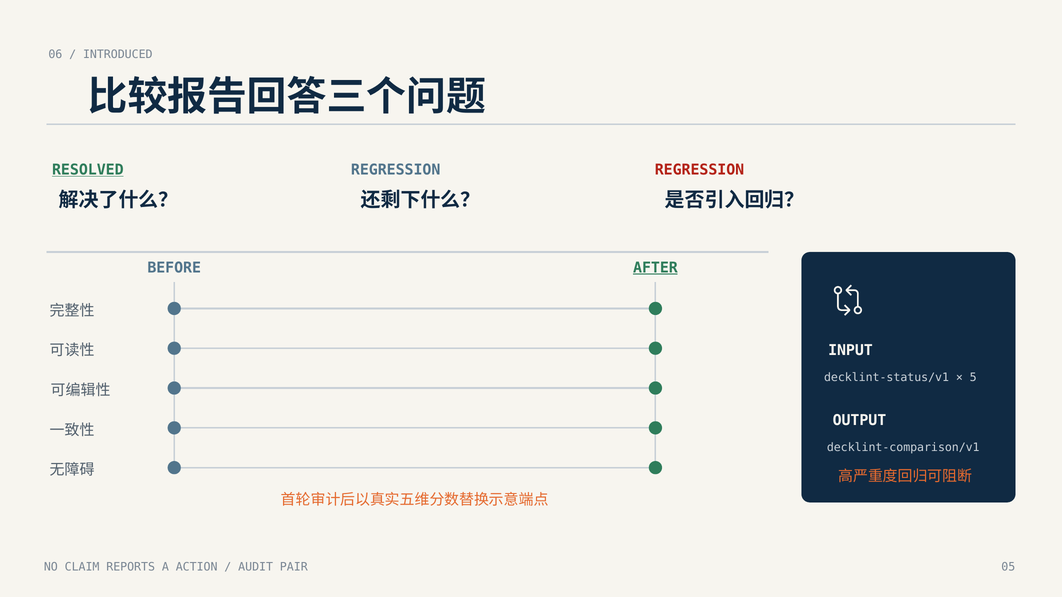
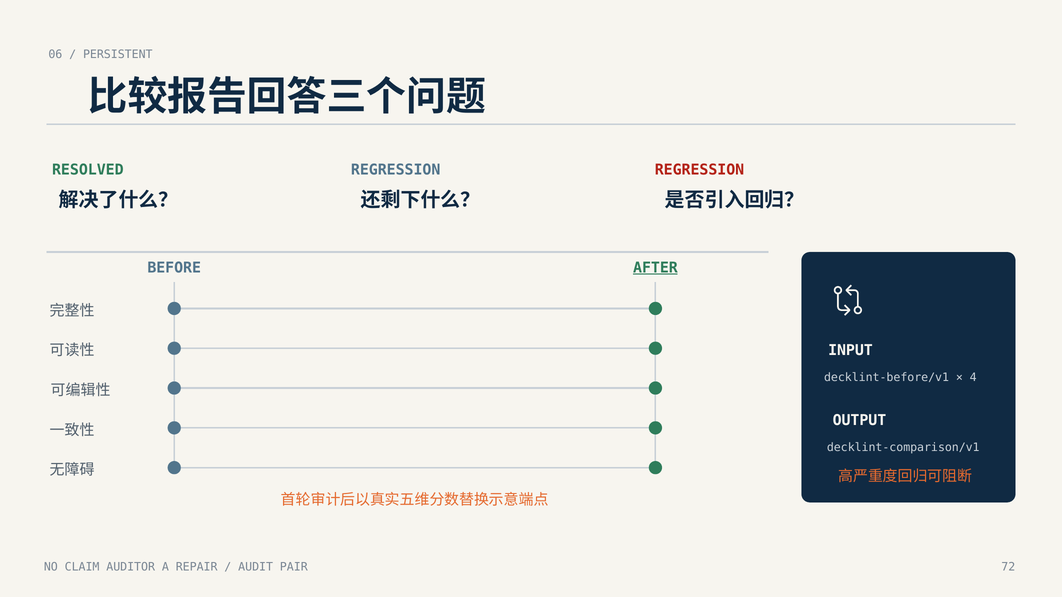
INTRODUCED: INTRODUCED -> PERSISTENT (118, 54)
RESOLVED underline: present -> none (88, 170)
decklint-status/v1: decklint-status/v1 -> decklint-before/v1 (887, 378)
5: 5 -> 4 (973, 378)
REPORTS: REPORTS -> AUDITOR (131, 567)
ACTION: ACTION -> REPAIR (197, 567)
05: 05 -> 72 (1008, 567)
